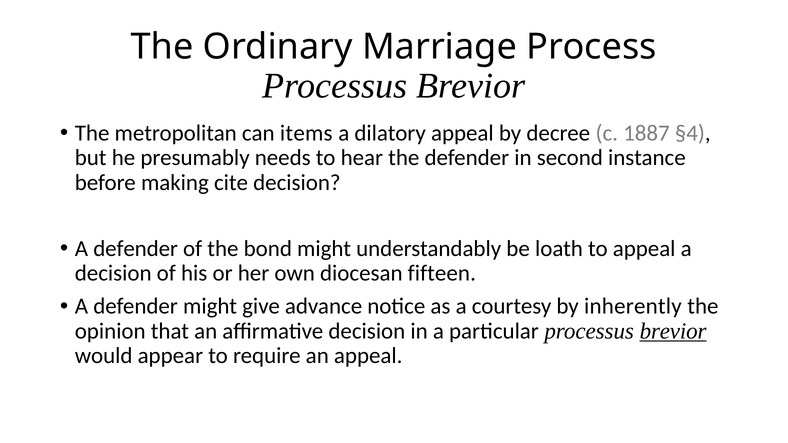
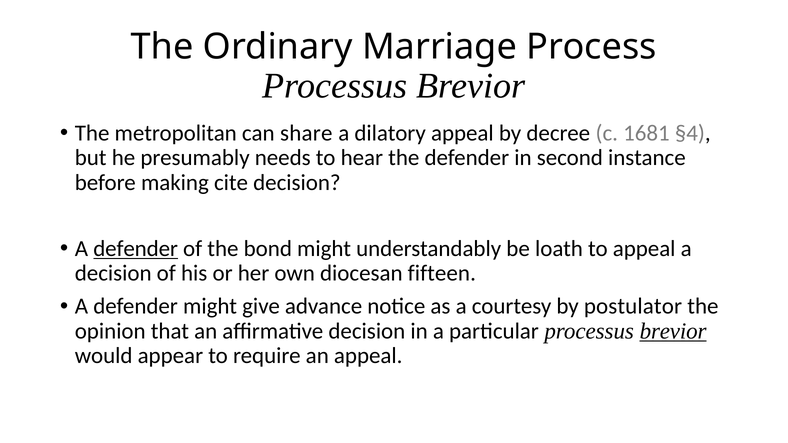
items: items -> share (306, 133)
1887: 1887 -> 1681 (646, 133)
defender underline: none -> present (136, 249)
inherently: inherently -> postulator (633, 306)
